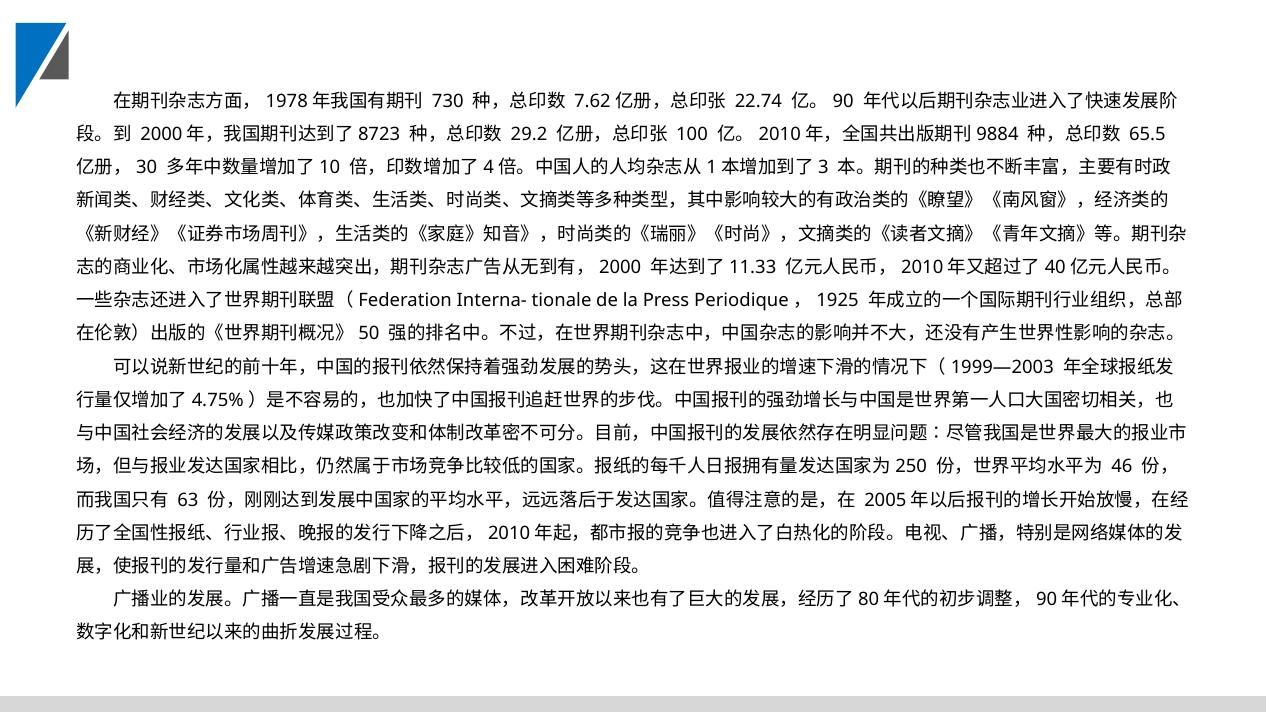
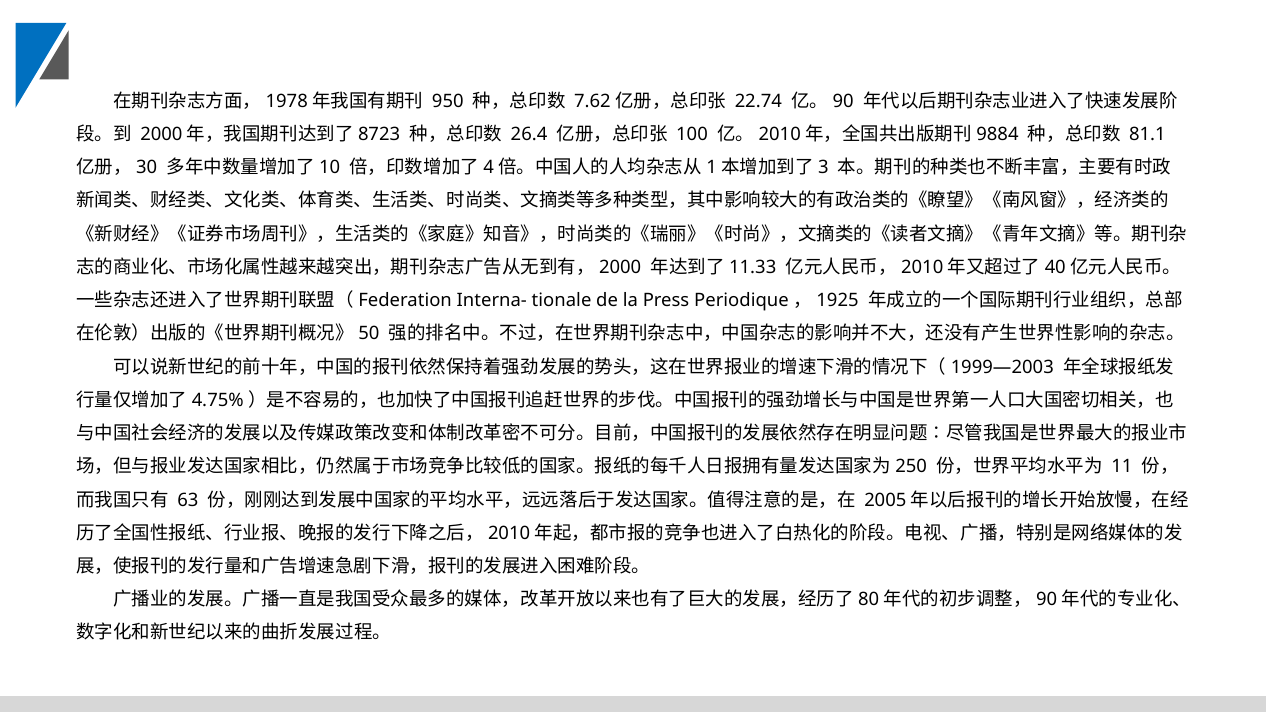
730: 730 -> 950 (448, 101)
29.2: 29.2 -> 26.4 (529, 134)
65.5: 65.5 -> 81.1 (1147, 134)
46: 46 -> 11 (1122, 467)
